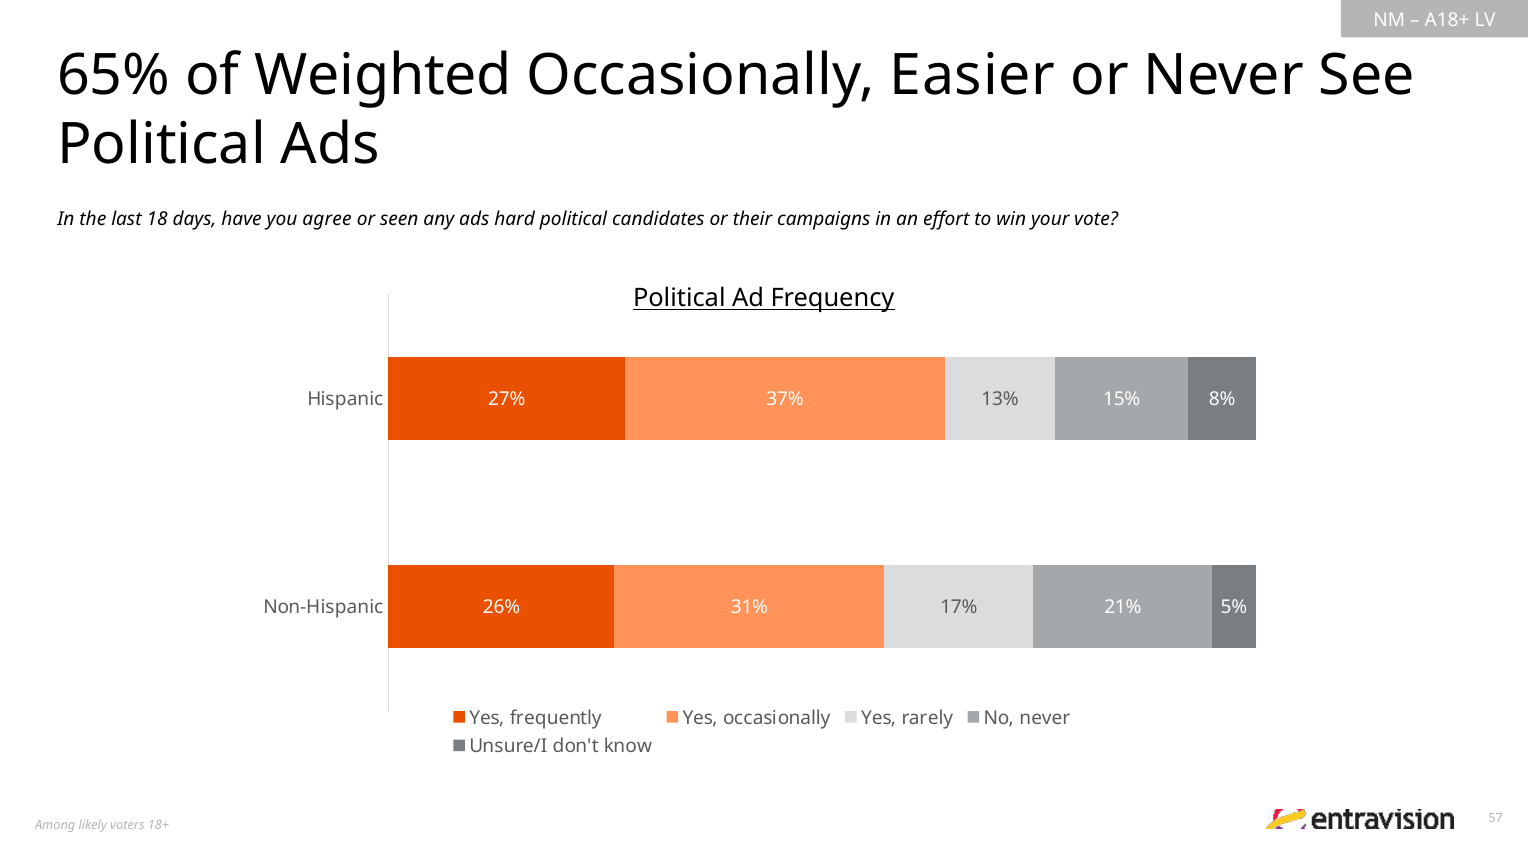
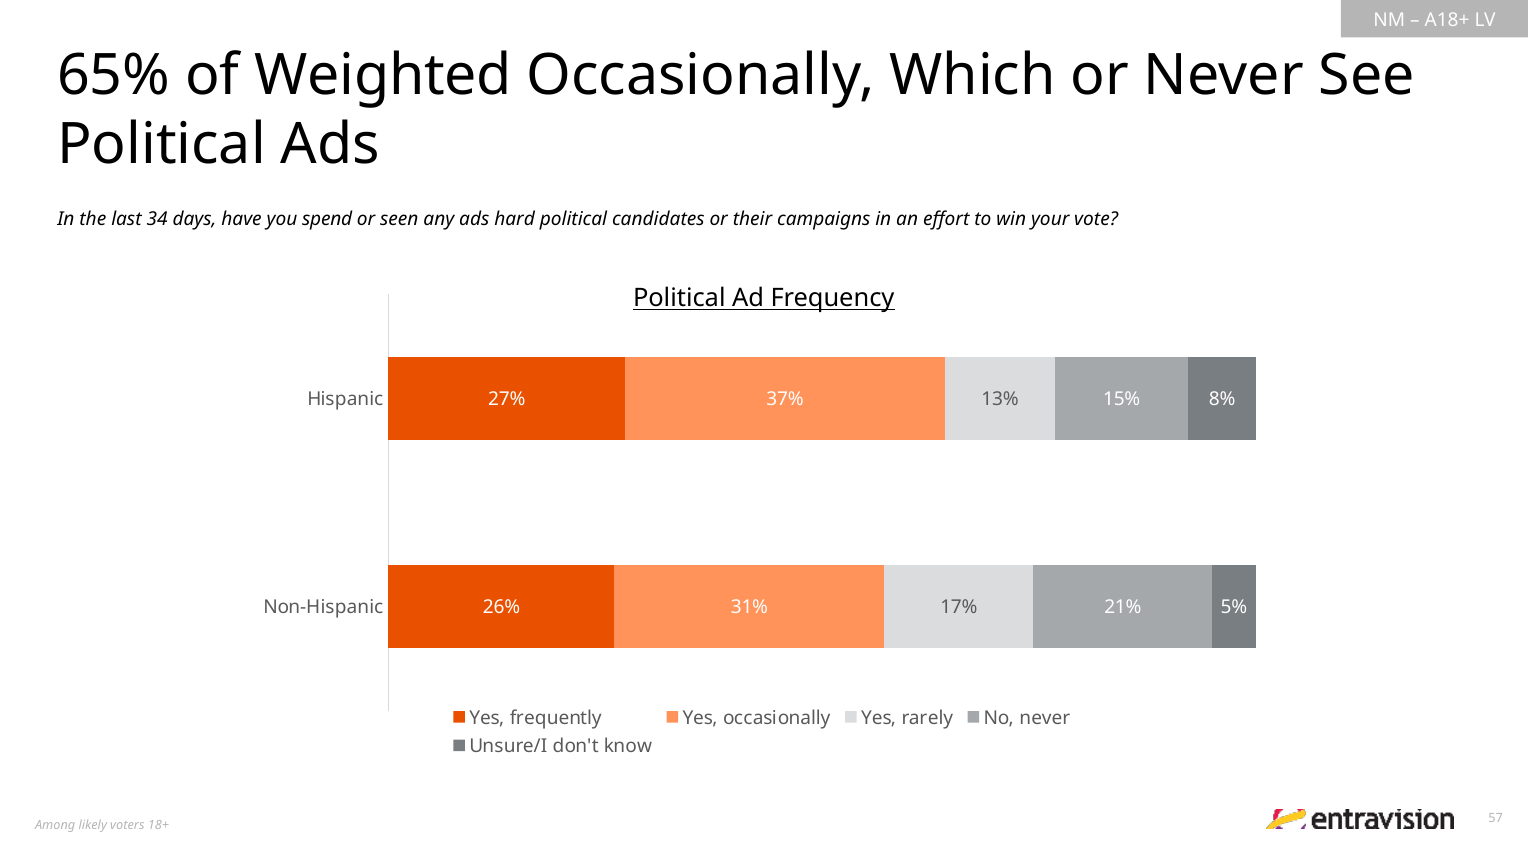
Easier: Easier -> Which (973, 76)
18: 18 -> 34 (157, 219)
agree: agree -> spend (327, 219)
